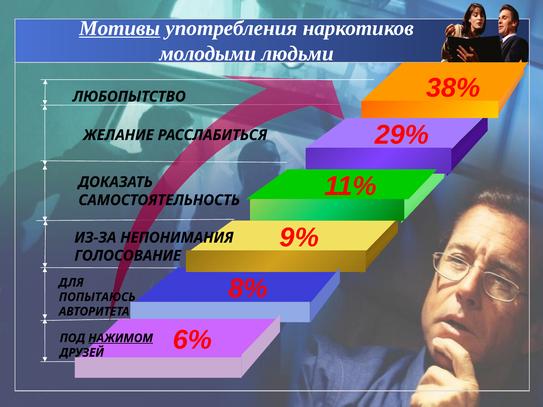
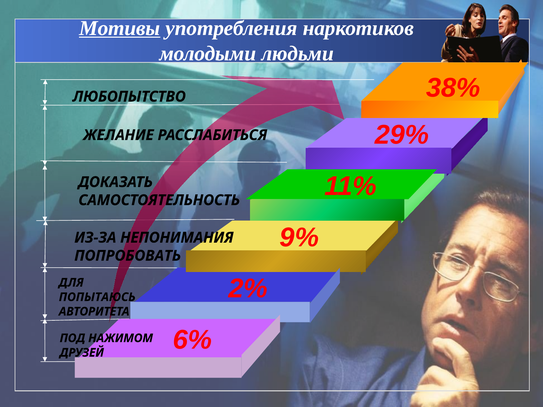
ГОЛОСОВАНИЕ: ГОЛОСОВАНИЕ -> ПОПРОБОВАТЬ (128, 256)
8%: 8% -> 2% (248, 289)
НАЖИМОМ underline: present -> none (121, 338)
